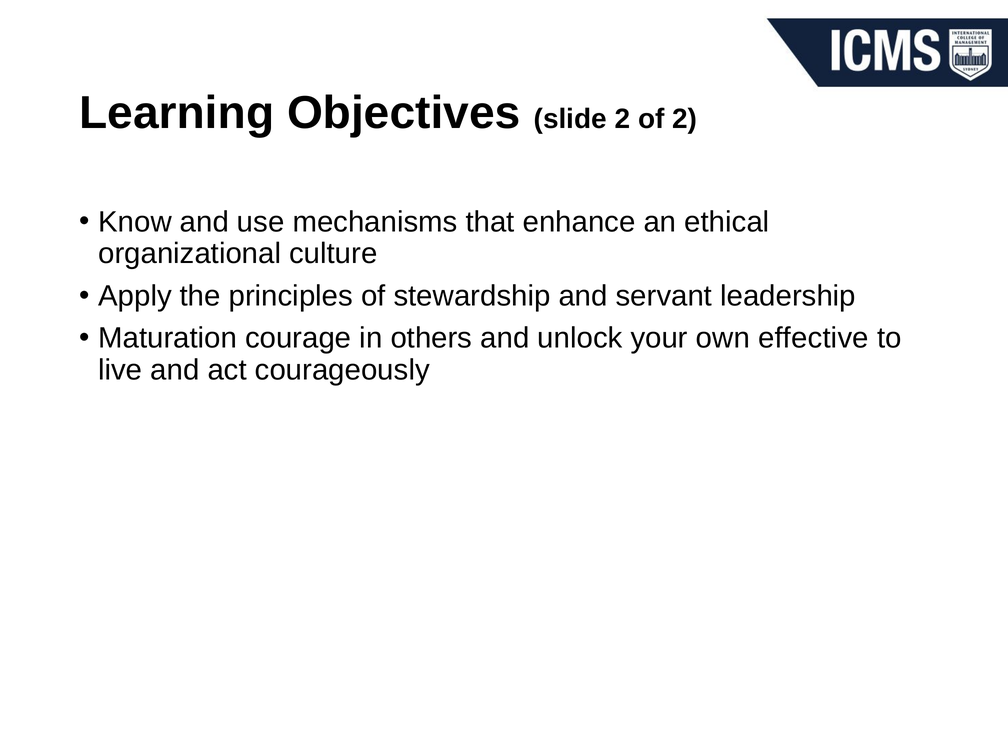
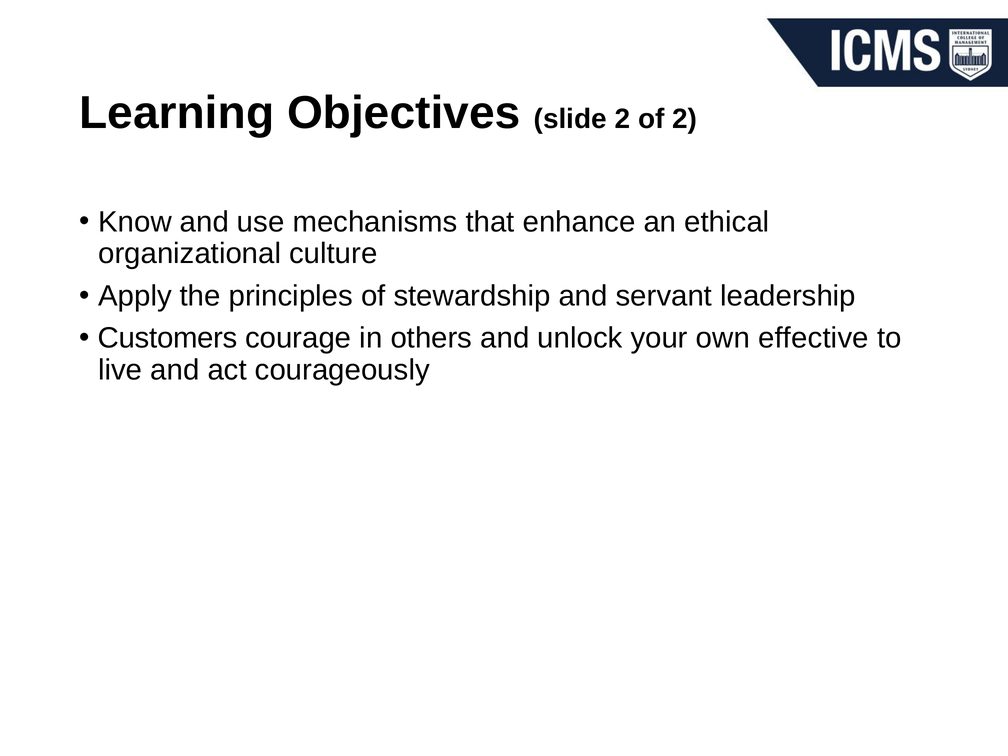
Maturation: Maturation -> Customers (168, 338)
